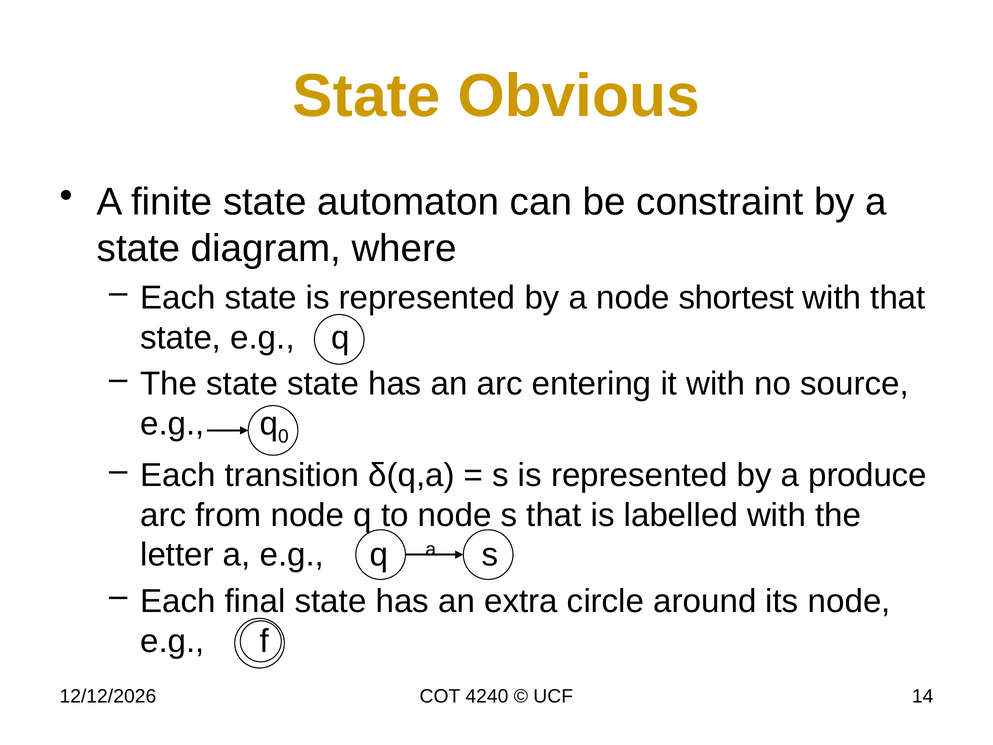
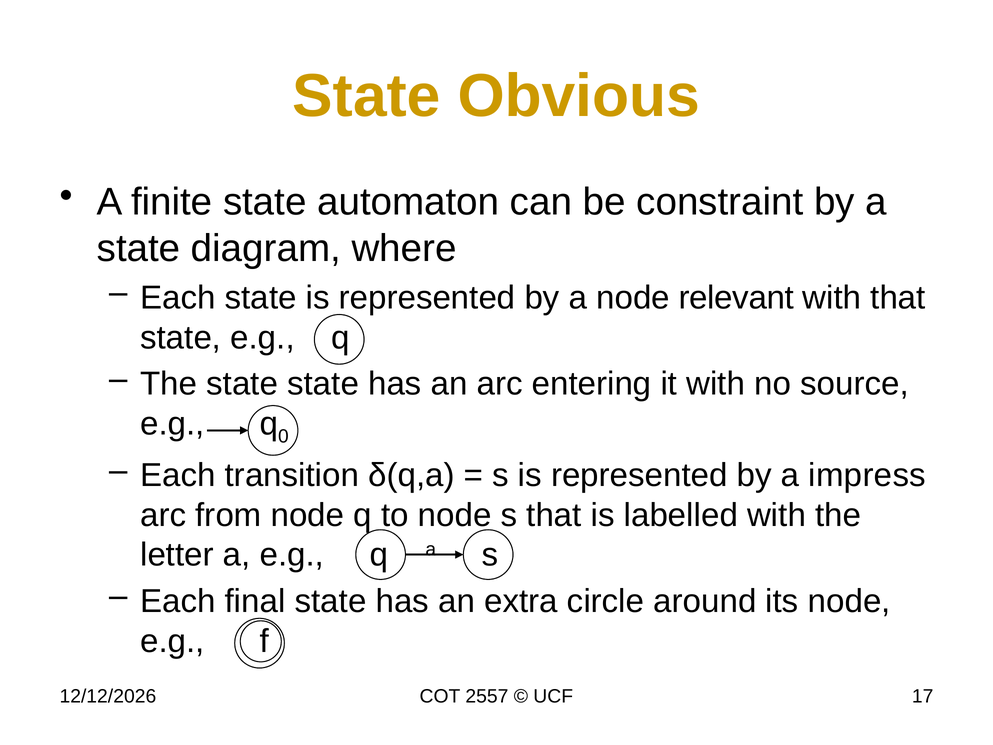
shortest: shortest -> relevant (736, 298)
produce: produce -> impress (867, 475)
4240: 4240 -> 2557 (487, 696)
14: 14 -> 17 (923, 696)
